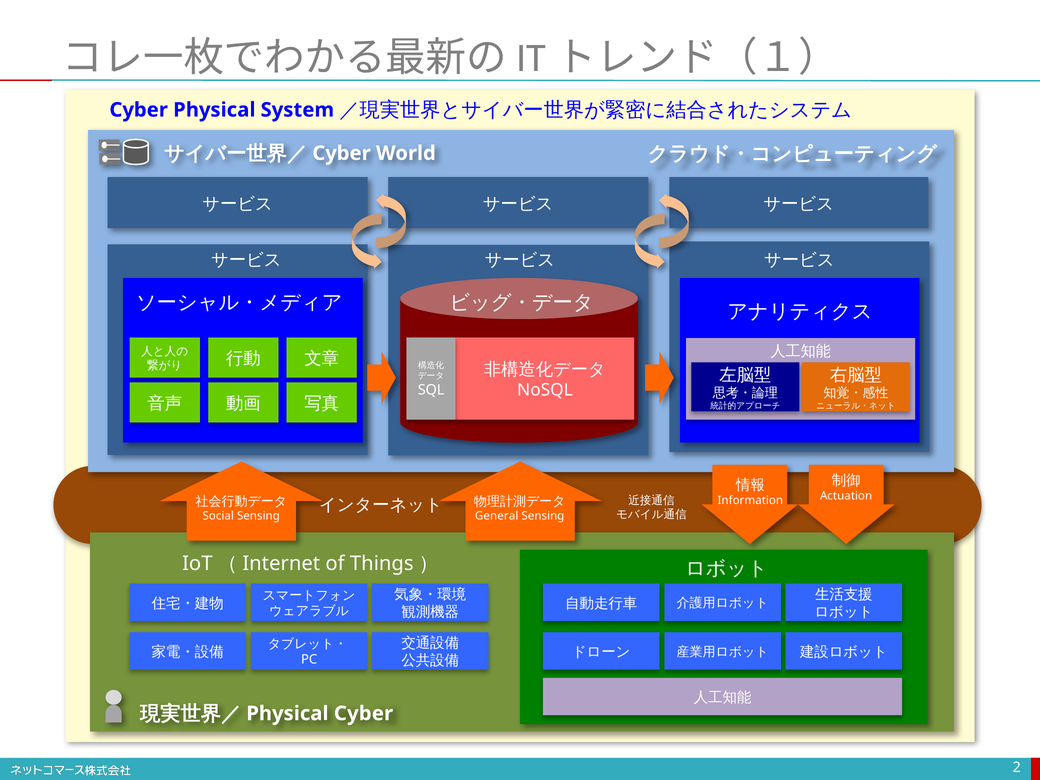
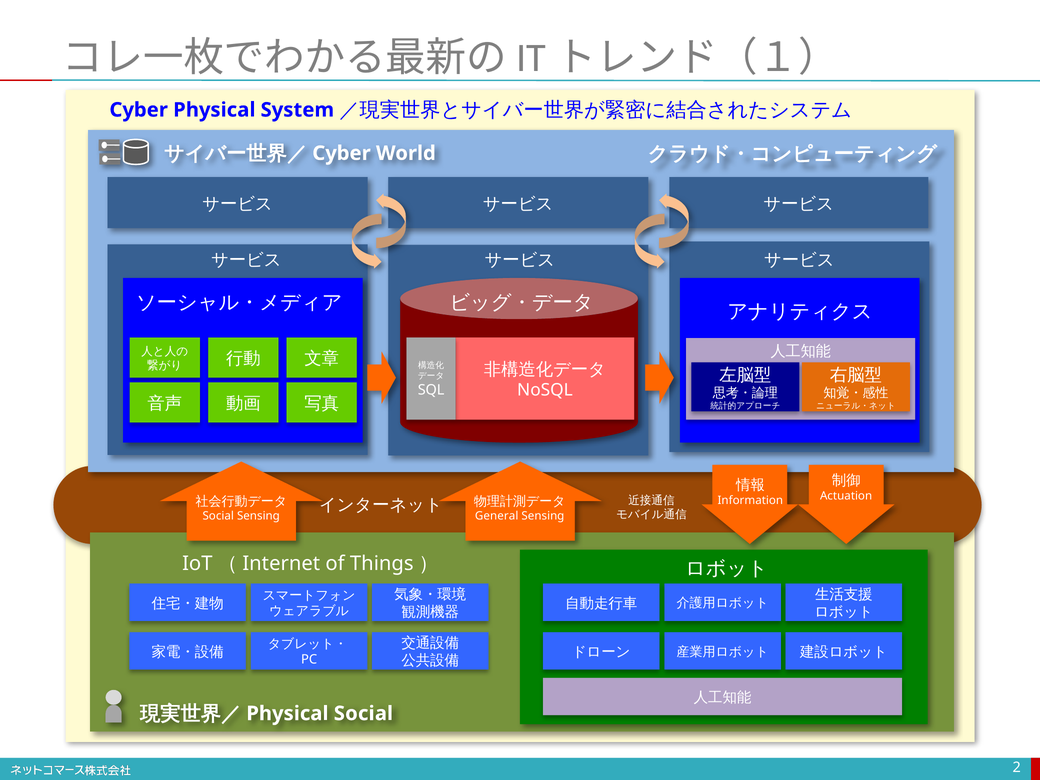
Physical Cyber: Cyber -> Social (364, 714)
